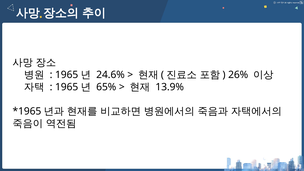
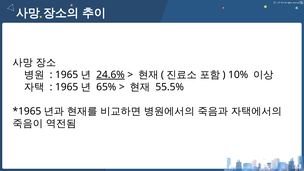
24.6% underline: none -> present (110, 75)
26%: 26% -> 10% (238, 75)
13.9%: 13.9% -> 55.5% (170, 87)
